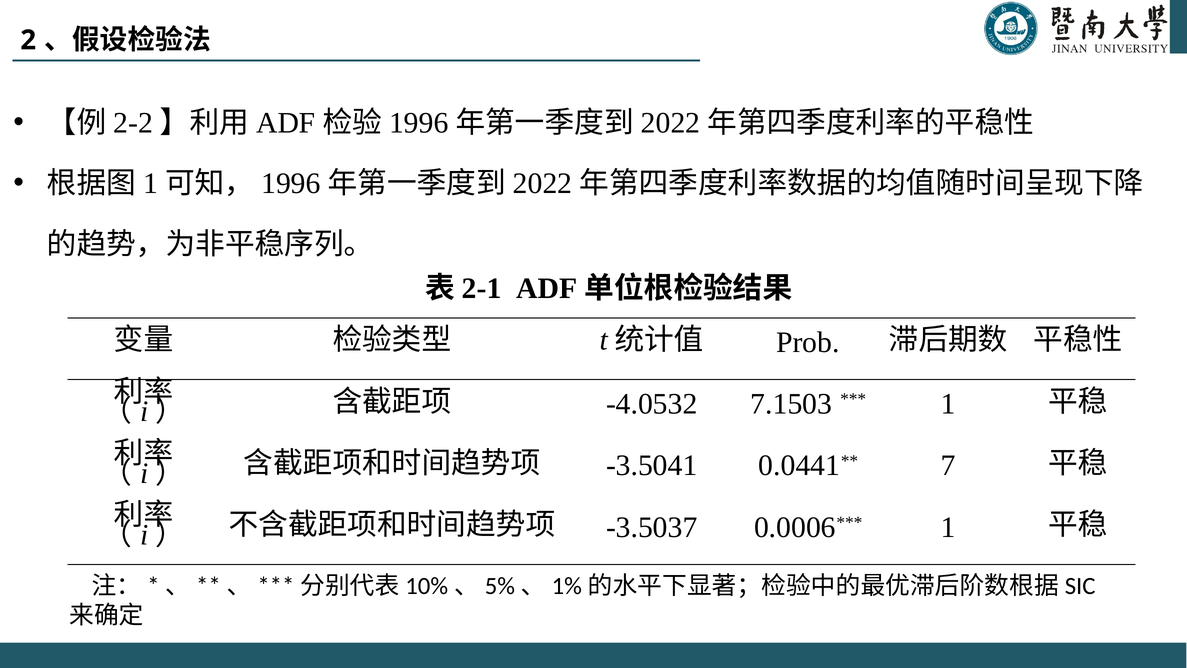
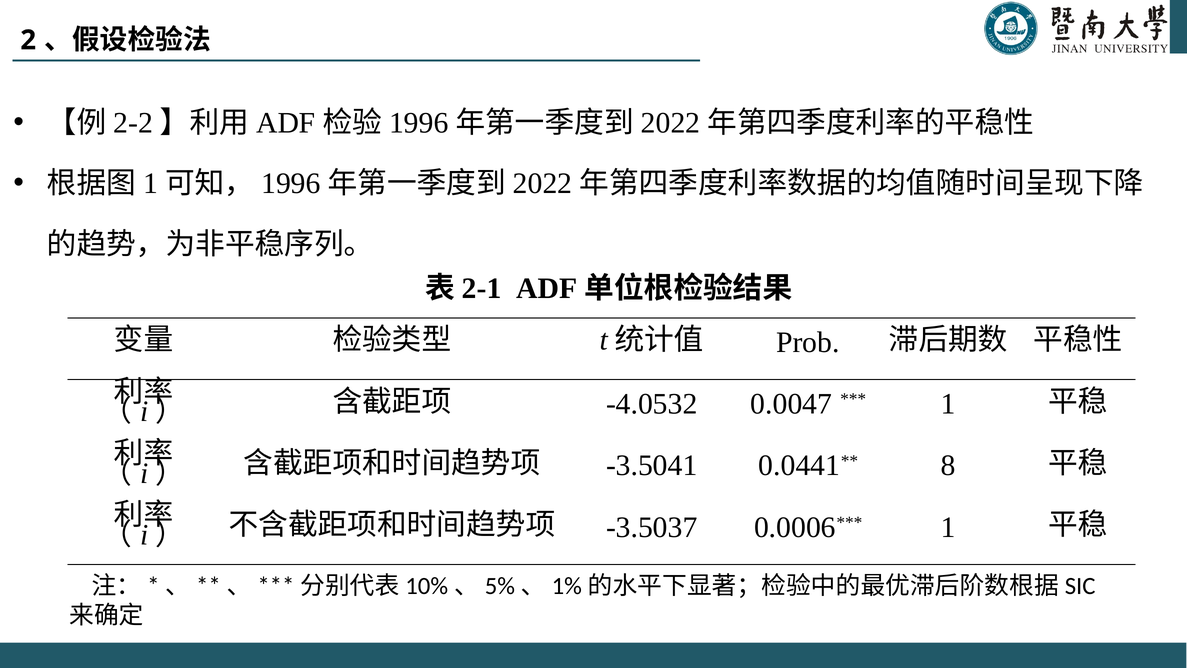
7.1503: 7.1503 -> 0.0047 (791, 404)
7: 7 -> 8 (948, 466)
